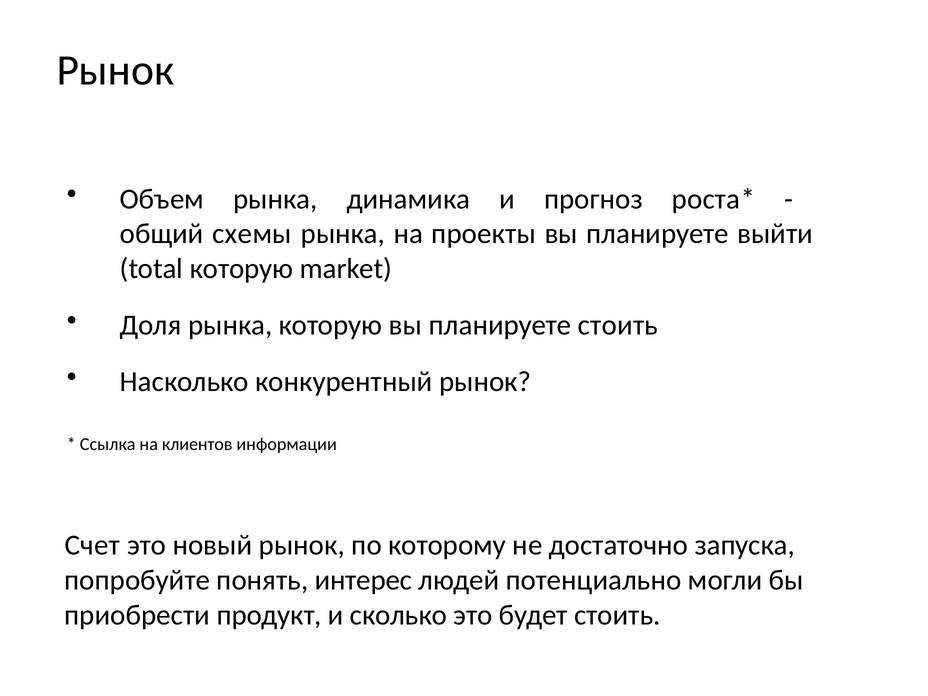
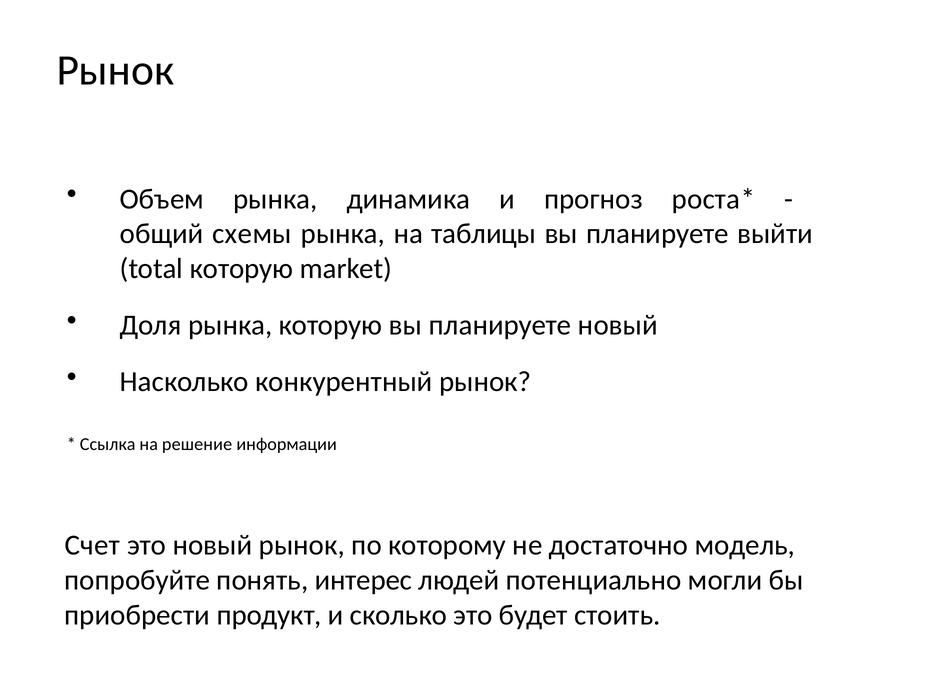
проекты: проекты -> таблицы (484, 234)
планируете стоить: стоить -> новый (618, 325)
клиентов: клиентов -> решение (197, 444)
запуска: запуска -> модель (745, 545)
